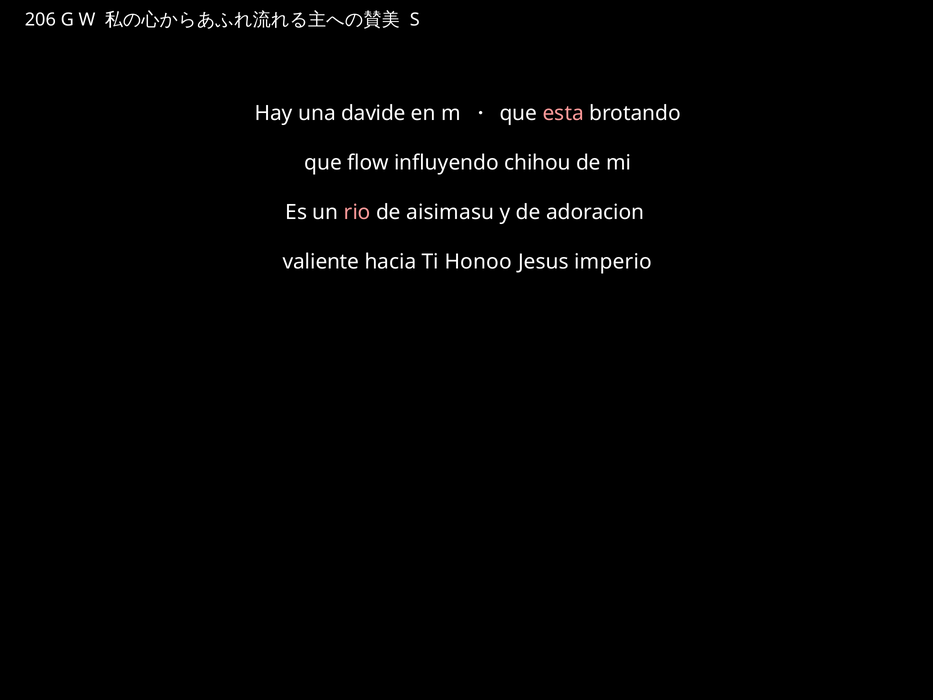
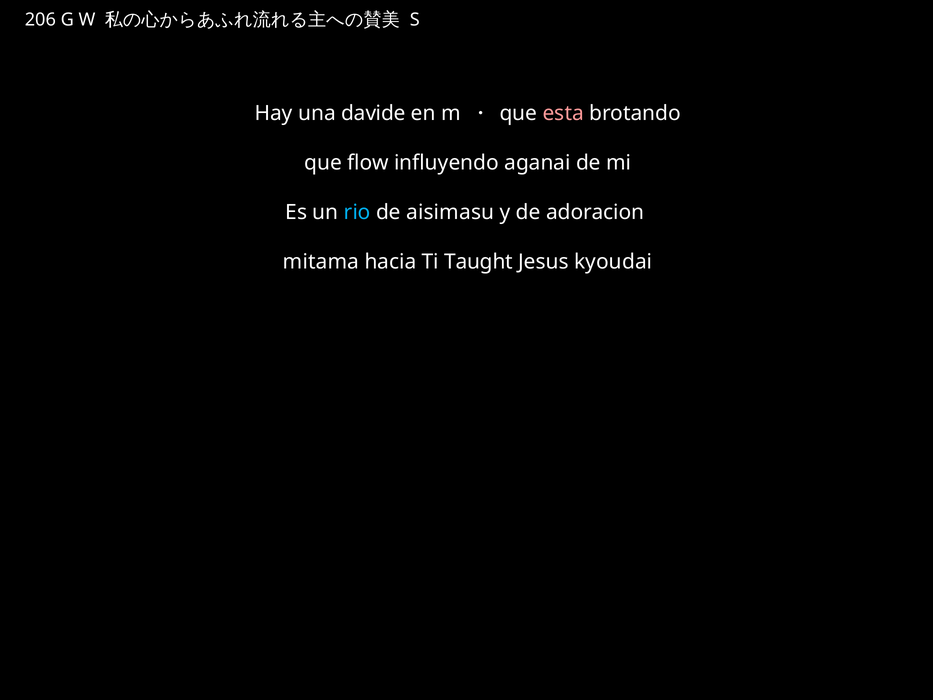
chihou: chihou -> aganai (537, 163)
rio colour: pink -> light blue (357, 212)
valiente: valiente -> mitama (321, 262)
Honoo: Honoo -> Taught (479, 262)
imperio: imperio -> kyoudai (613, 262)
